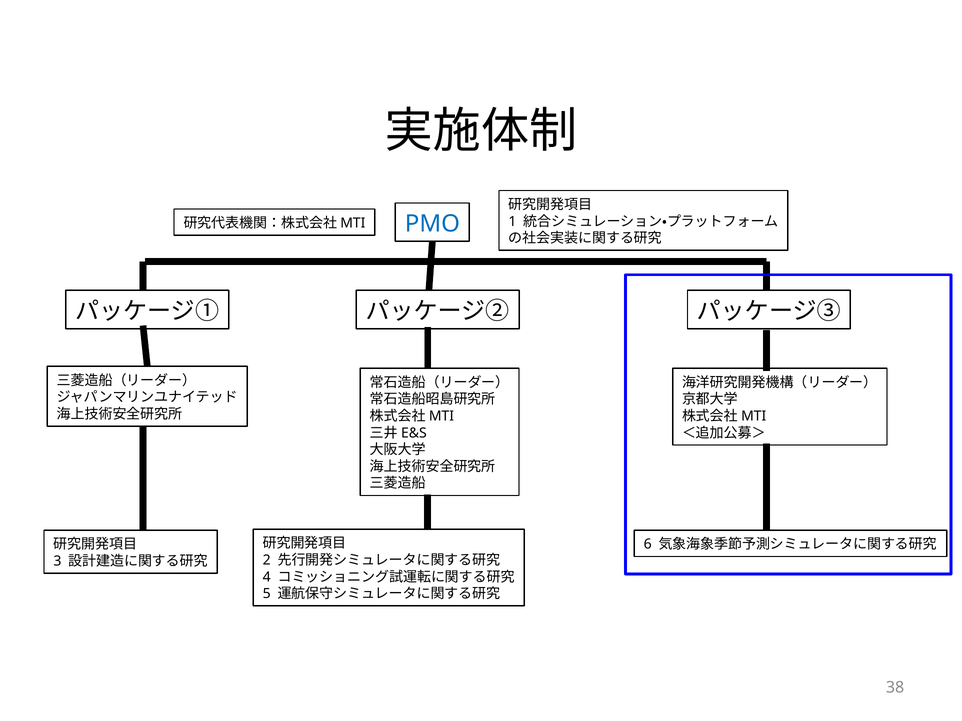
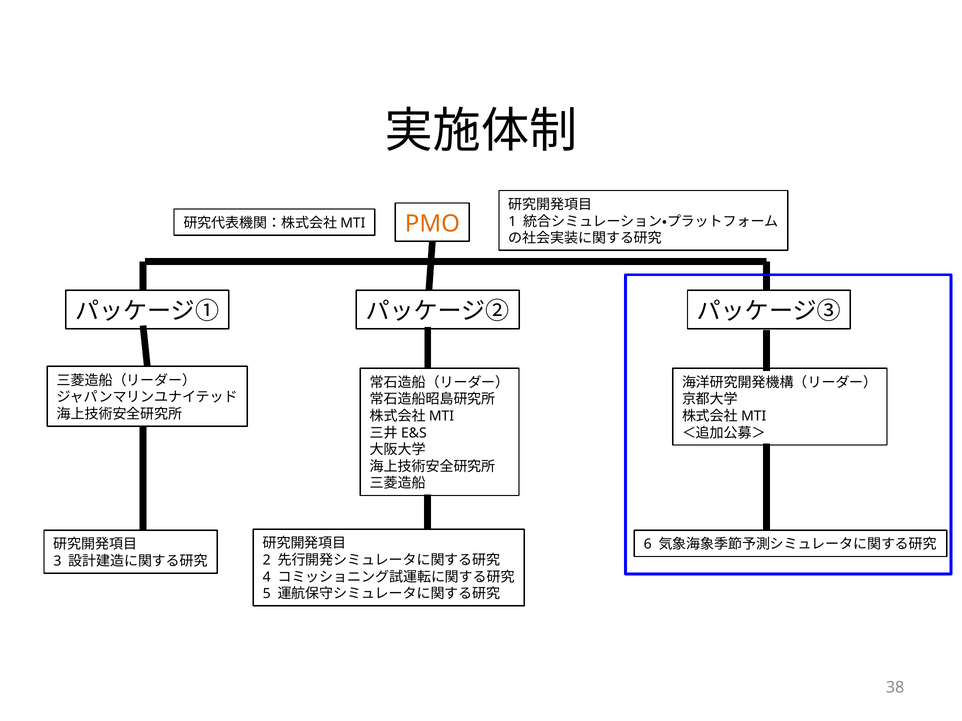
PMO colour: blue -> orange (432, 224)
